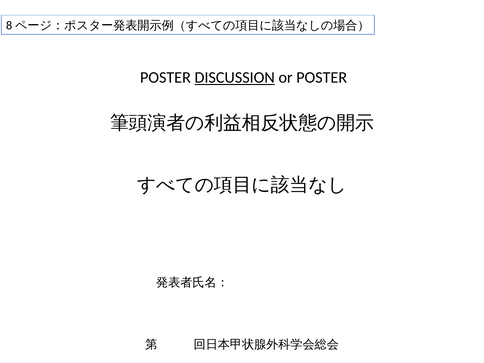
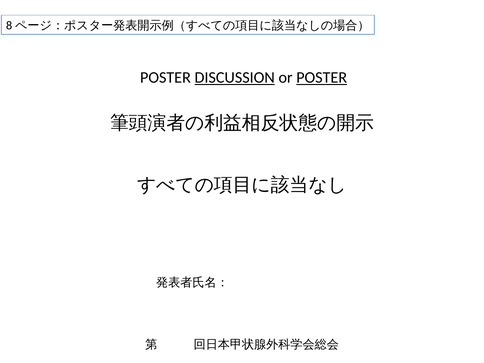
POSTER underline: none -> present (322, 77)
